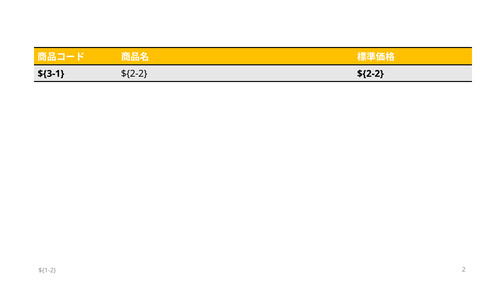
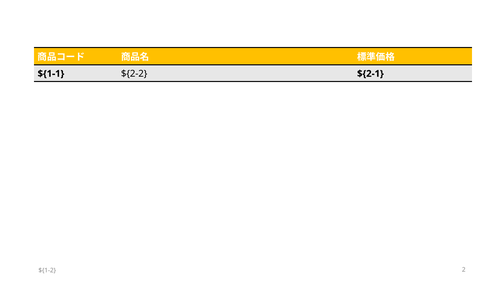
${3-1: ${3-1 -> ${1-1 (51, 74)
${2-2 ${2-2: ${2-2 -> ${2-1 (370, 74)
